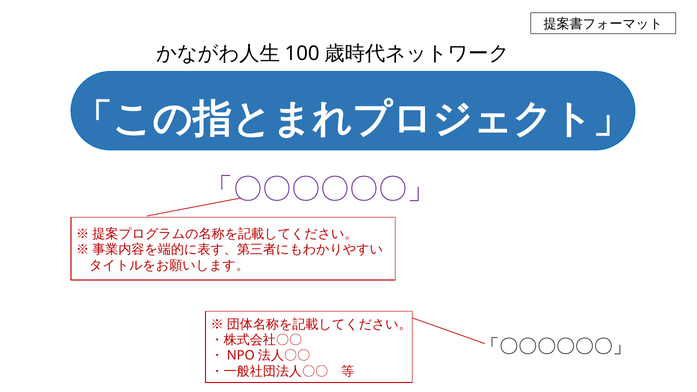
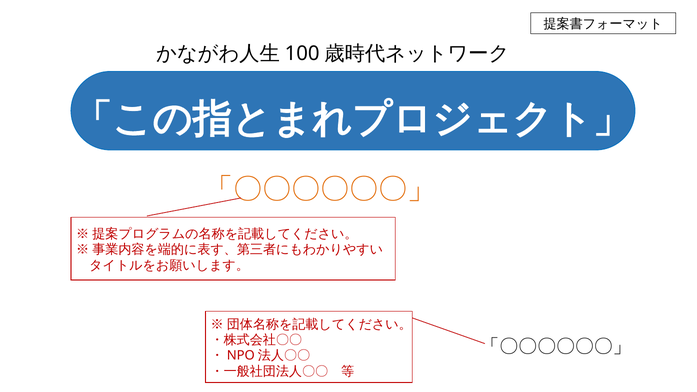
「〇〇〇〇〇〇」 colour: purple -> orange (320, 189)
